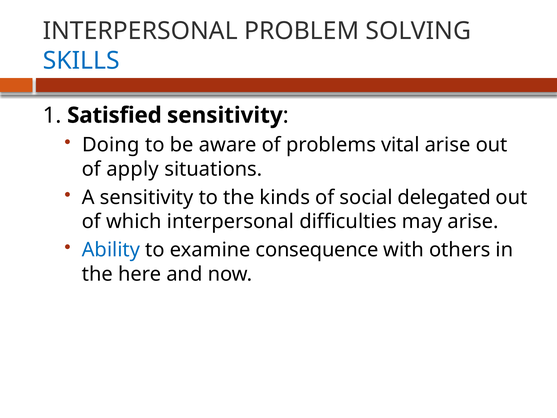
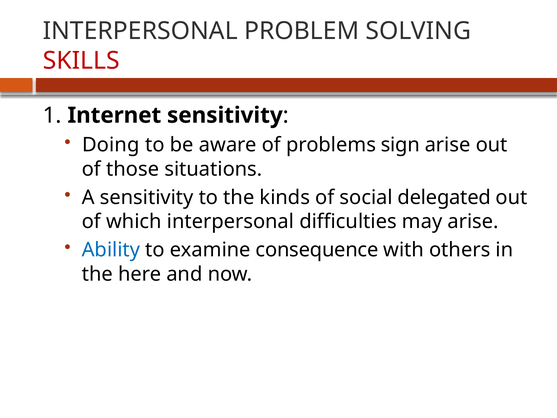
SKILLS colour: blue -> red (81, 61)
Satisfied: Satisfied -> Internet (114, 115)
vital: vital -> sign (400, 145)
apply: apply -> those (133, 169)
